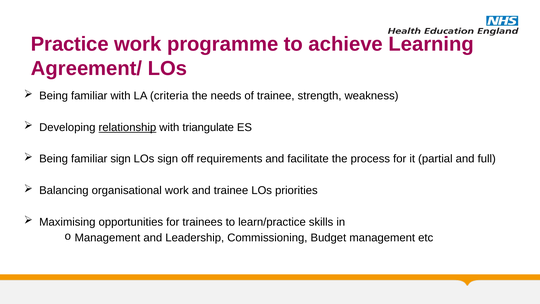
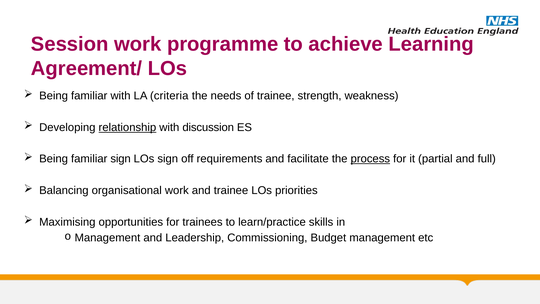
Practice: Practice -> Session (70, 44)
triangulate: triangulate -> discussion (208, 127)
process underline: none -> present (370, 159)
